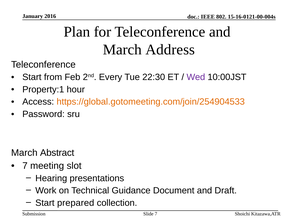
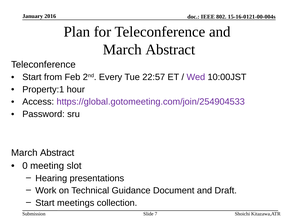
Address: Address -> Abstract (170, 50)
22:30: 22:30 -> 22:57 (154, 77)
https://global.gotomeeting.com/join/254904533 colour: orange -> purple (151, 102)
7: 7 -> 0 (25, 166)
prepared: prepared -> meetings (76, 203)
